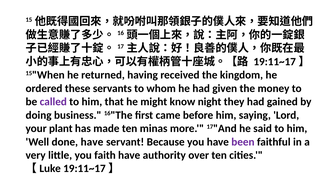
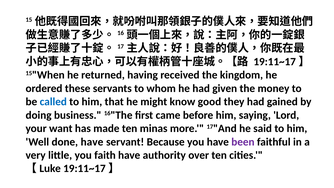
called colour: purple -> blue (53, 102)
night: night -> good (209, 102)
plant: plant -> want (61, 128)
